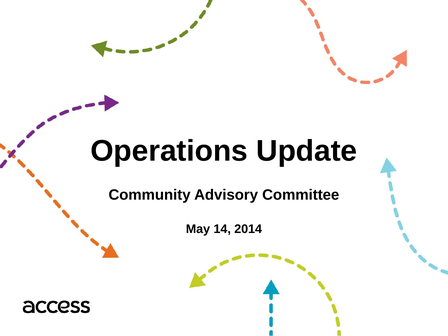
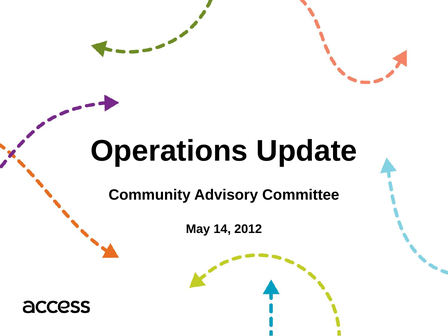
2014: 2014 -> 2012 (248, 229)
